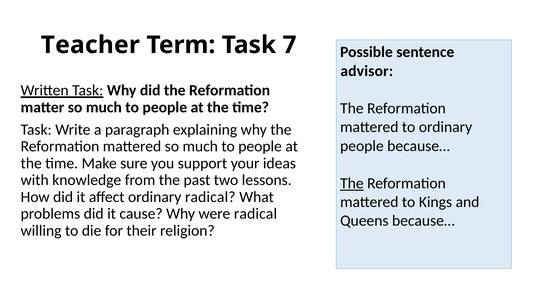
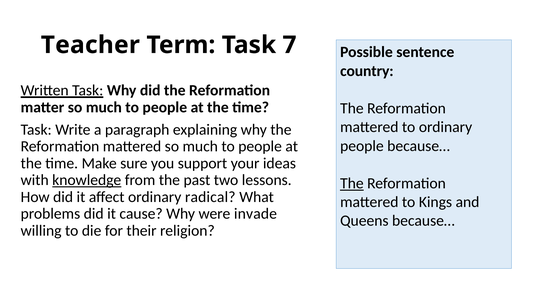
advisor: advisor -> country (367, 71)
knowledge underline: none -> present (87, 180)
were radical: radical -> invade (255, 214)
